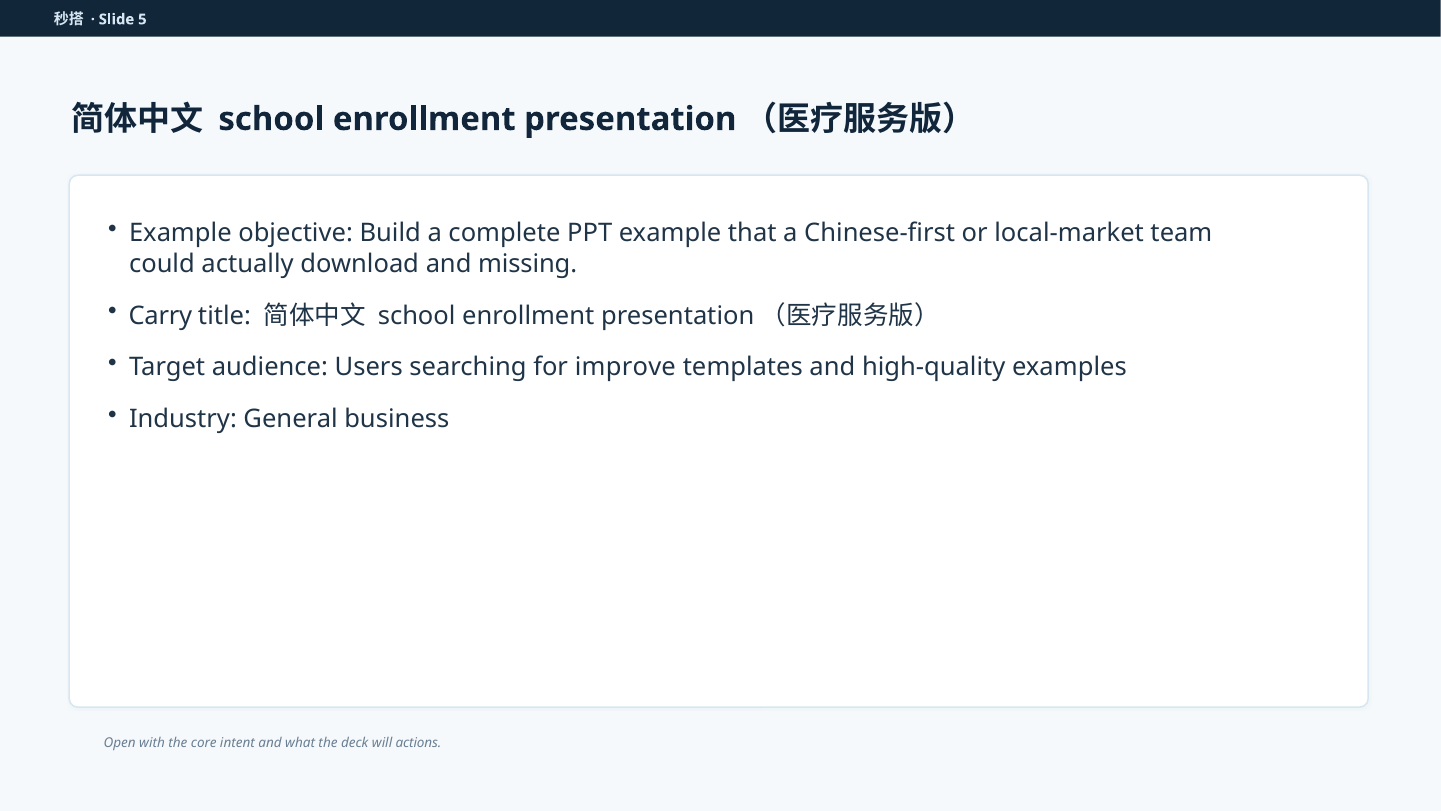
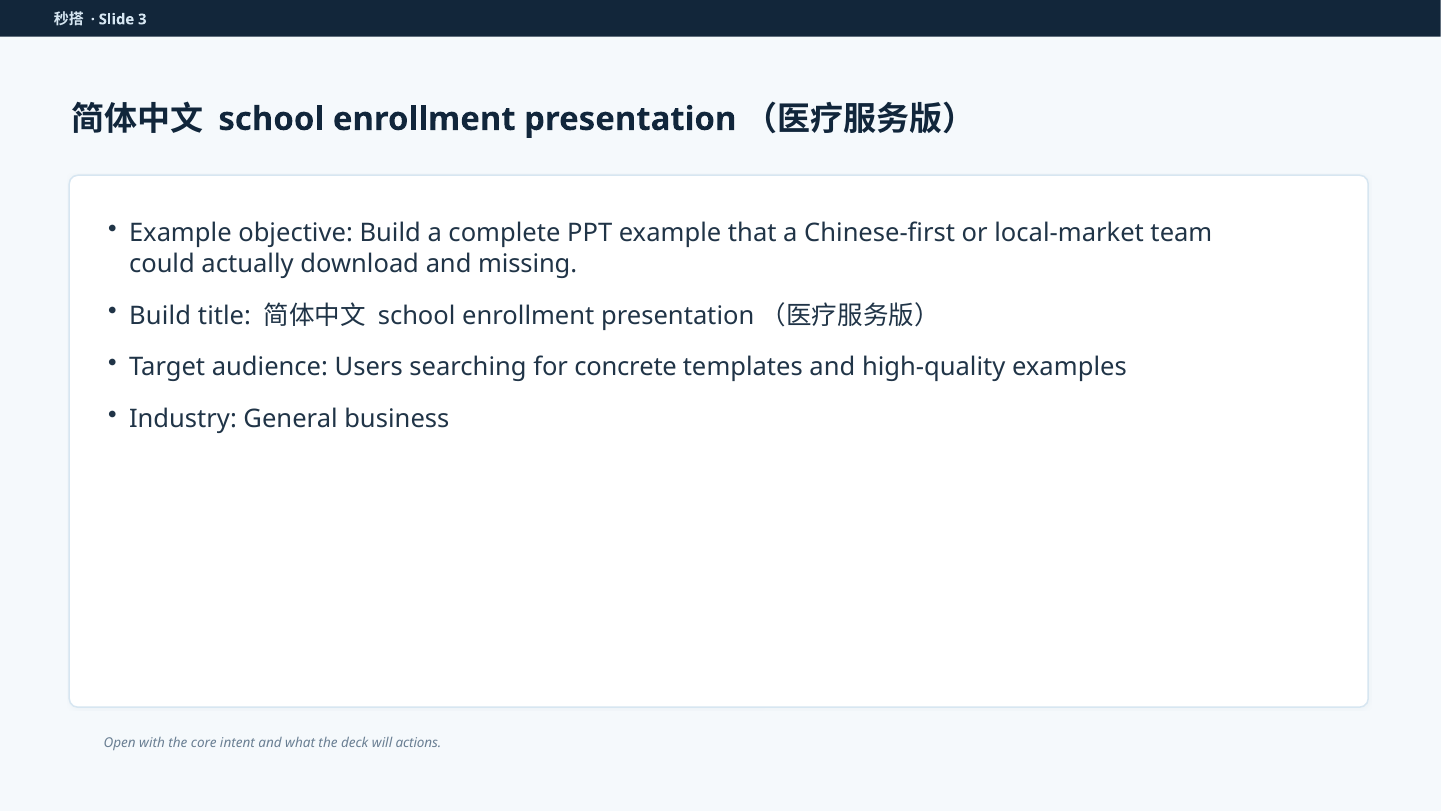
5: 5 -> 3 (142, 19)
Carry: Carry -> Build (160, 315)
improve: improve -> concrete (626, 367)
